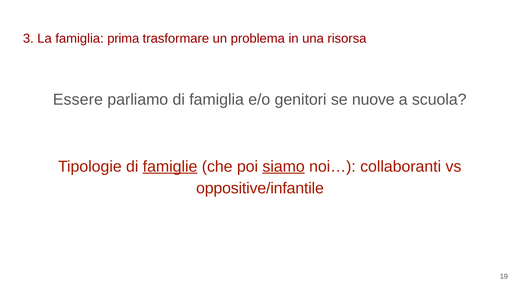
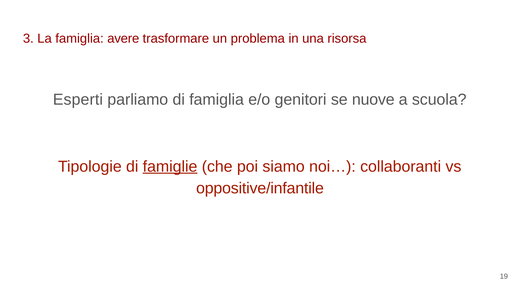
prima: prima -> avere (123, 38)
Essere: Essere -> Esperti (78, 100)
siamo underline: present -> none (284, 167)
